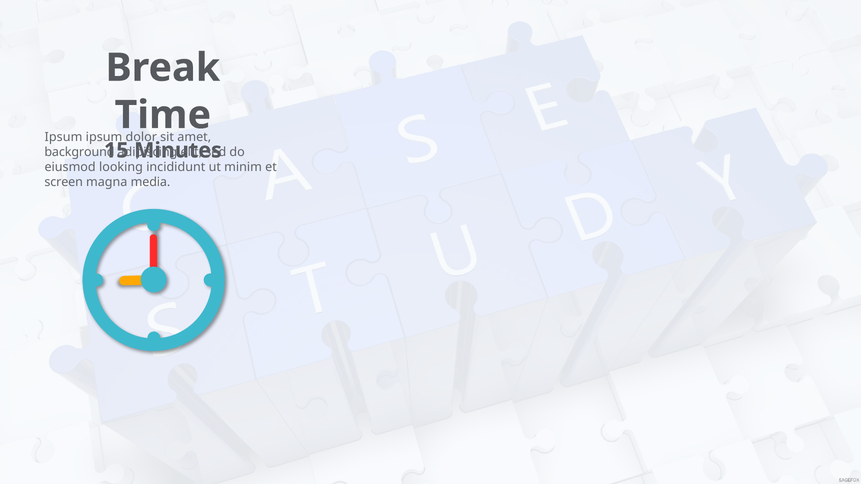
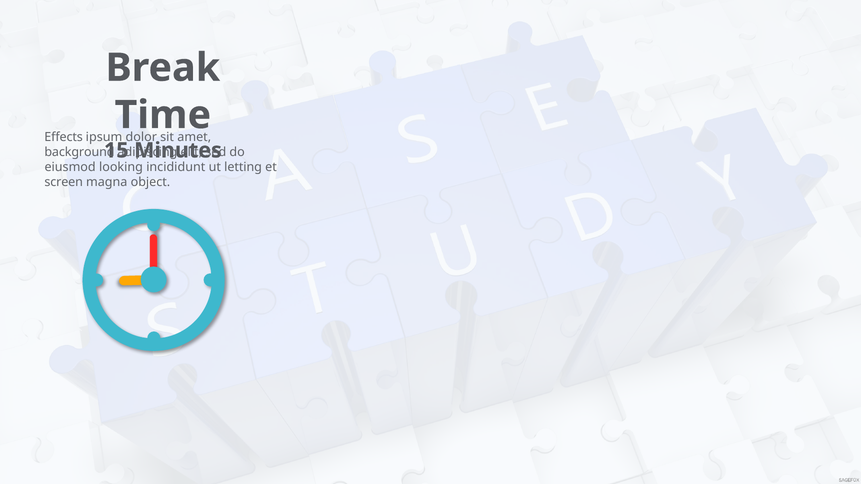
Ipsum: Ipsum -> Effects (64, 137)
minim: minim -> letting (243, 167)
media: media -> object (150, 182)
